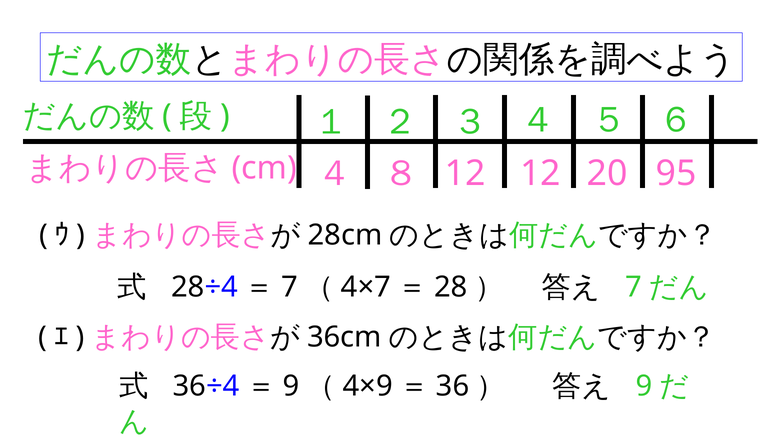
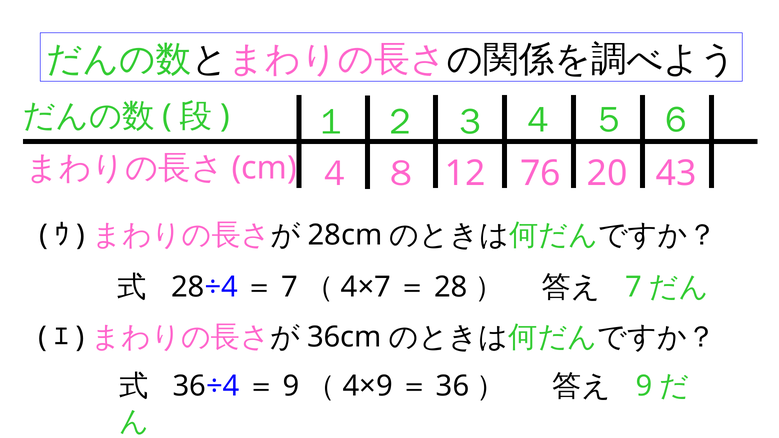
12 12: 12 -> 76 (540, 174)
95: 95 -> 43 (676, 174)
